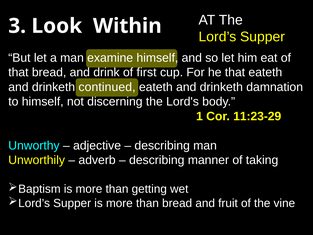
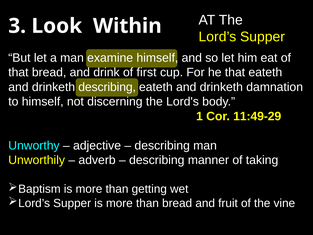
drinketh continued: continued -> describing (107, 87)
11:23-29: 11:23-29 -> 11:49-29 (257, 116)
